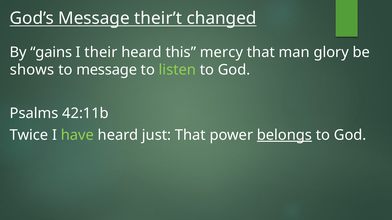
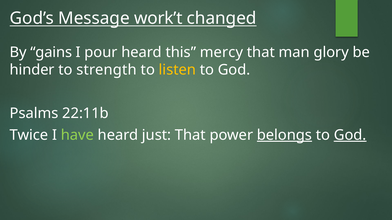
their’t: their’t -> work’t (158, 18)
their: their -> pour (101, 52)
shows: shows -> hinder (32, 70)
to message: message -> strength (107, 70)
listen colour: light green -> yellow (177, 70)
42:11b: 42:11b -> 22:11b (85, 114)
God underline: none -> present (350, 135)
